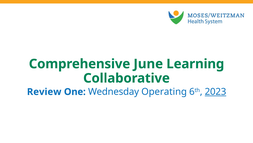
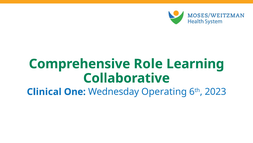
June: June -> Role (148, 64)
Review: Review -> Clinical (44, 91)
2023 underline: present -> none (215, 91)
